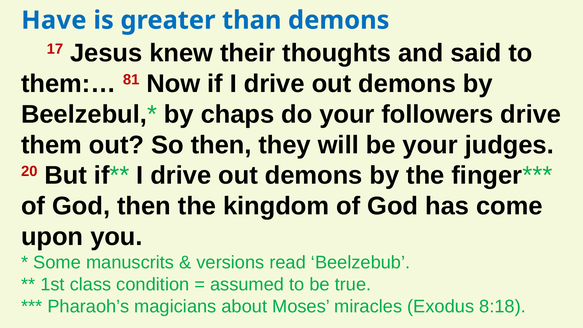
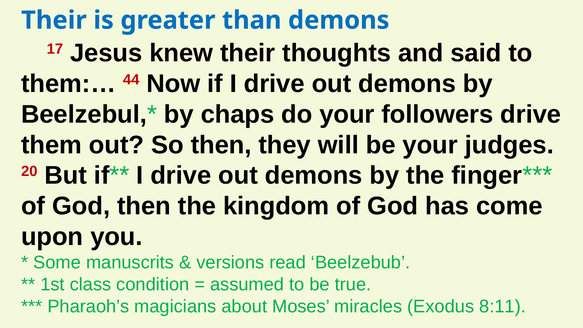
Have: Have -> Their (54, 20)
81: 81 -> 44 (131, 80)
8:18: 8:18 -> 8:11 (503, 306)
